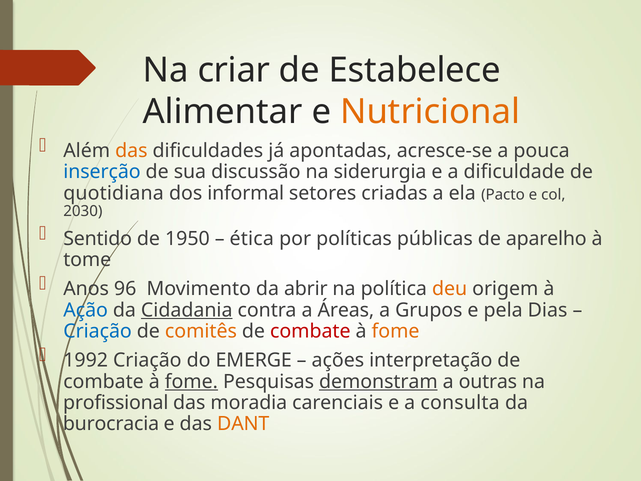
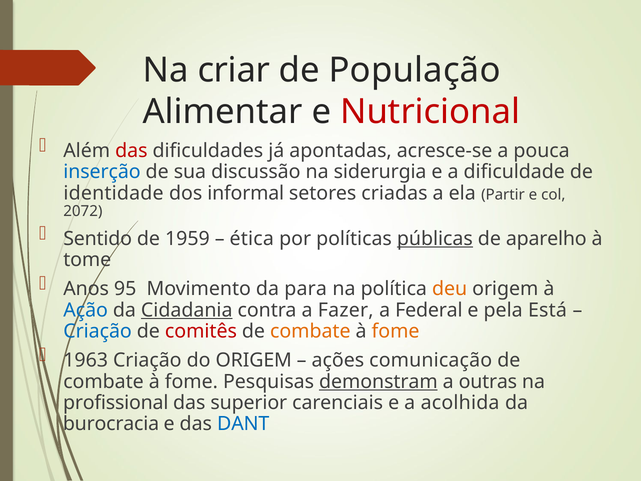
Estabelece: Estabelece -> População (415, 70)
Nutricional colour: orange -> red (430, 112)
das colour: orange -> red (131, 151)
quotidiana: quotidiana -> identidade (114, 193)
Pacto: Pacto -> Partir (503, 194)
2030: 2030 -> 2072 (83, 211)
1950: 1950 -> 1959 (187, 238)
públicas underline: none -> present (435, 238)
96: 96 -> 95 (125, 289)
abrir: abrir -> para (306, 289)
Áreas: Áreas -> Fazer (346, 310)
Grupos: Grupos -> Federal (429, 310)
Dias: Dias -> Está (547, 310)
comitês colour: orange -> red (201, 331)
combate colour: red -> orange (310, 331)
1992: 1992 -> 1963 (86, 360)
do EMERGE: EMERGE -> ORIGEM (254, 360)
interpretação: interpretação -> comunicação (431, 360)
fome underline: present -> none (191, 381)
moradia: moradia -> superior (249, 402)
consulta: consulta -> acolhida (460, 402)
DANT colour: orange -> blue (243, 424)
